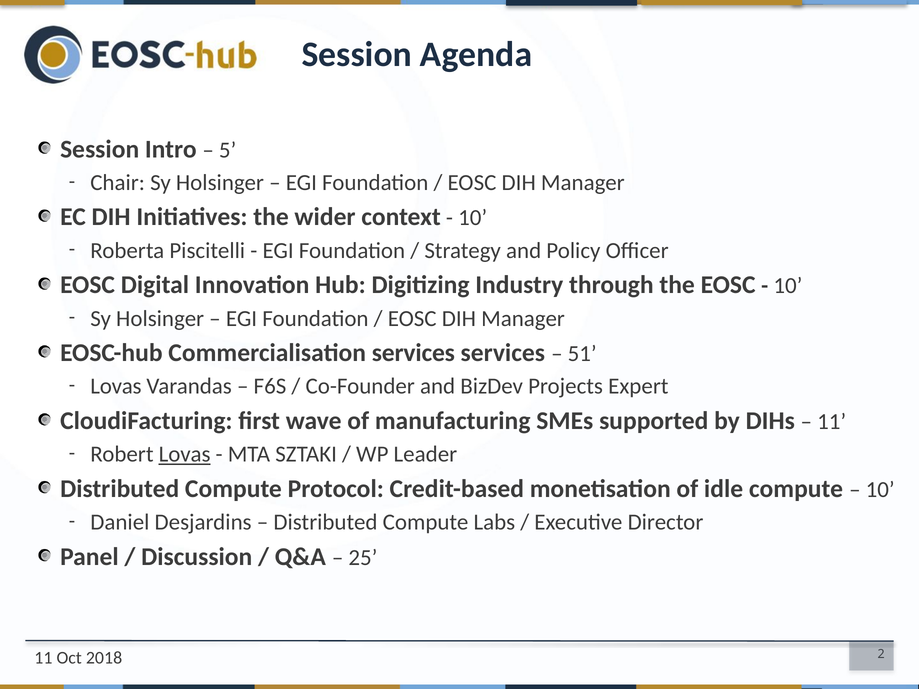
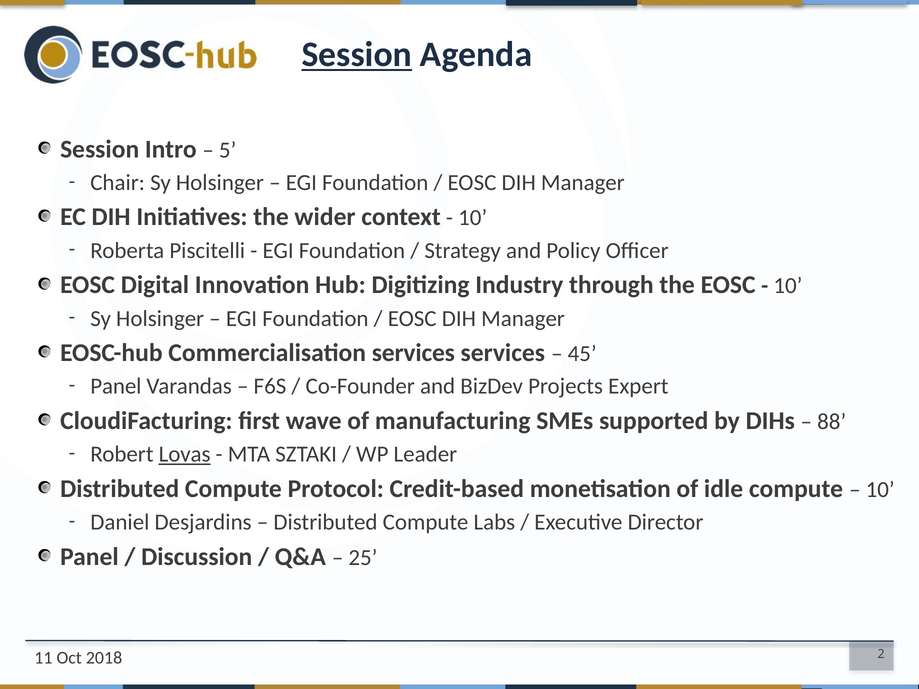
Session underline: none -> present (357, 54)
51: 51 -> 45 (582, 354)
Lovas: Lovas -> Panel (116, 387)
11: 11 -> 88 (832, 422)
